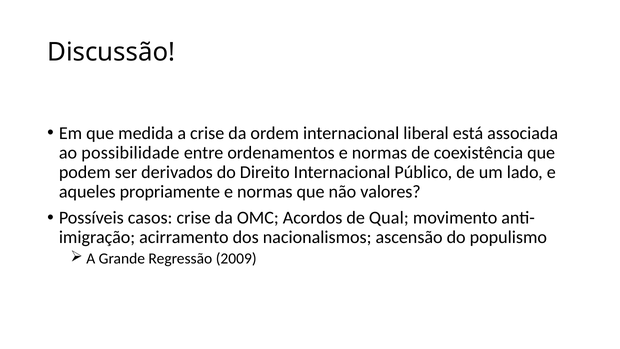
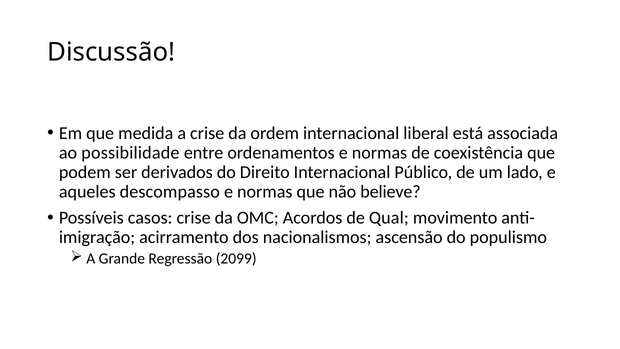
propriamente: propriamente -> descompasso (170, 192)
valores: valores -> believe (391, 192)
2009: 2009 -> 2099 (236, 259)
